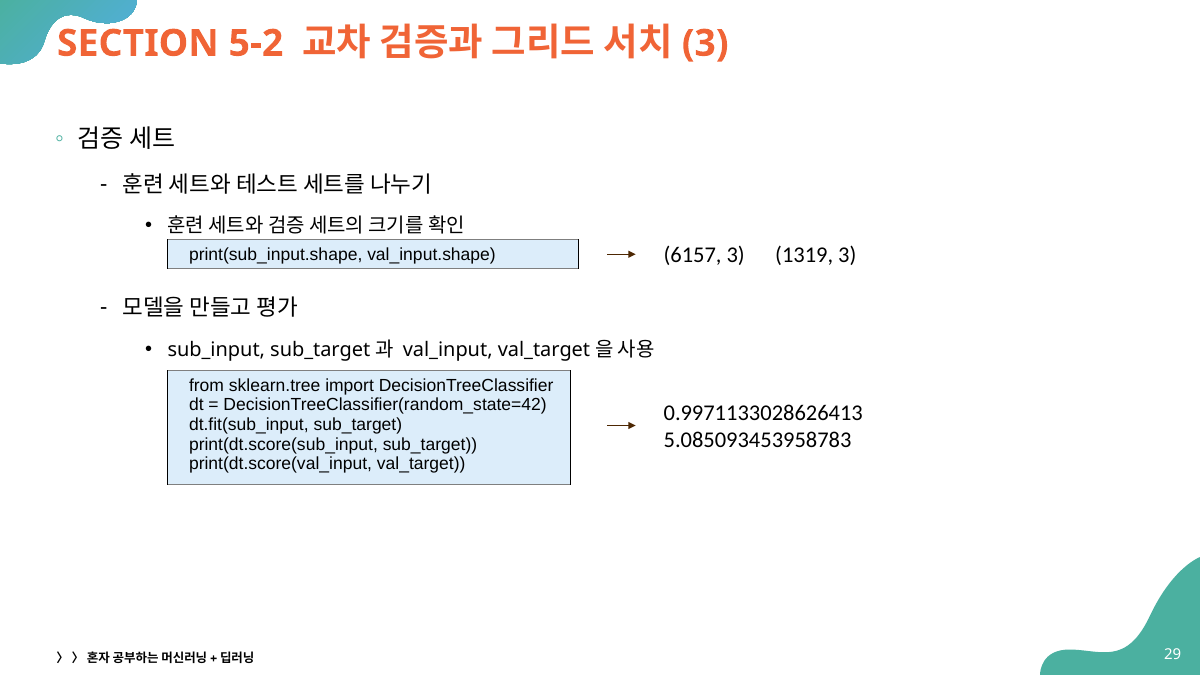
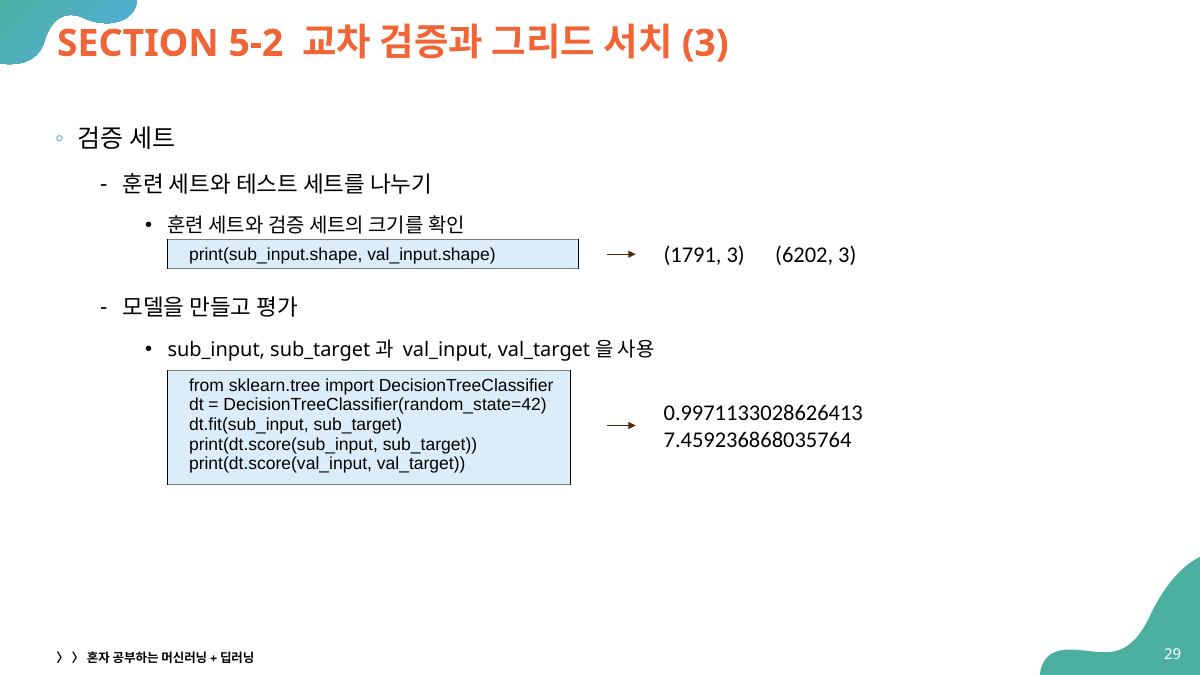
6157: 6157 -> 1791 (693, 256)
1319: 1319 -> 6202 (804, 256)
5.085093453958783: 5.085093453958783 -> 7.459236868035764 (758, 440)
